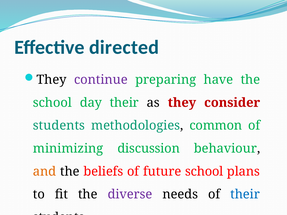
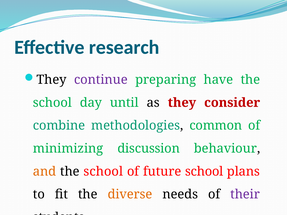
directed: directed -> research (124, 47)
day their: their -> until (124, 103)
students: students -> combine (59, 126)
beliefs: beliefs -> school (103, 172)
diverse colour: purple -> orange (130, 195)
their colour: blue -> purple (245, 195)
